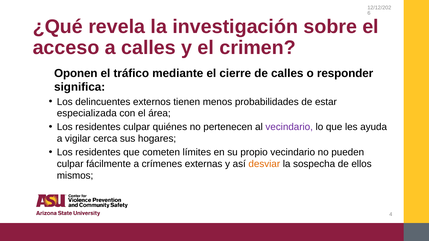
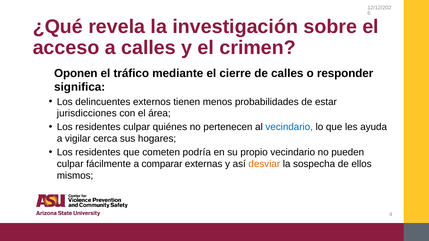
especializada: especializada -> jurisdicciones (87, 114)
vecindario colour: purple -> blue (289, 127)
límites: límites -> podría (197, 153)
crímenes: crímenes -> comparar (162, 164)
